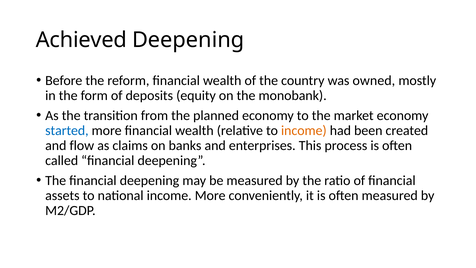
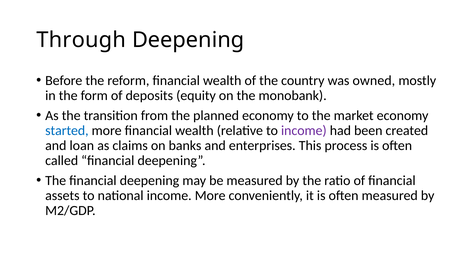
Achieved: Achieved -> Through (81, 40)
income colour: orange -> purple (304, 130)
flow: flow -> loan (82, 145)
